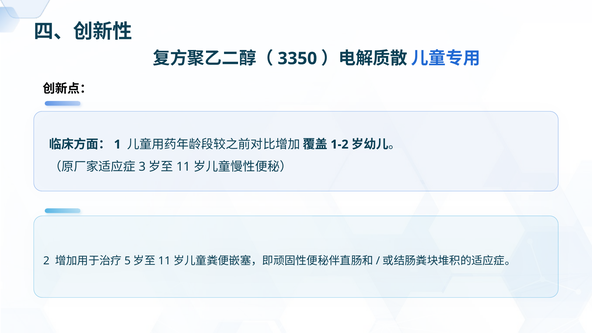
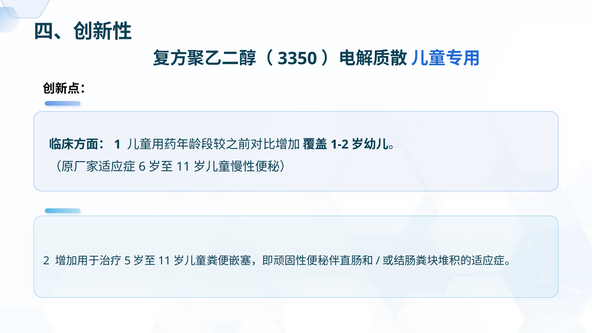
3: 3 -> 6 (142, 167)
